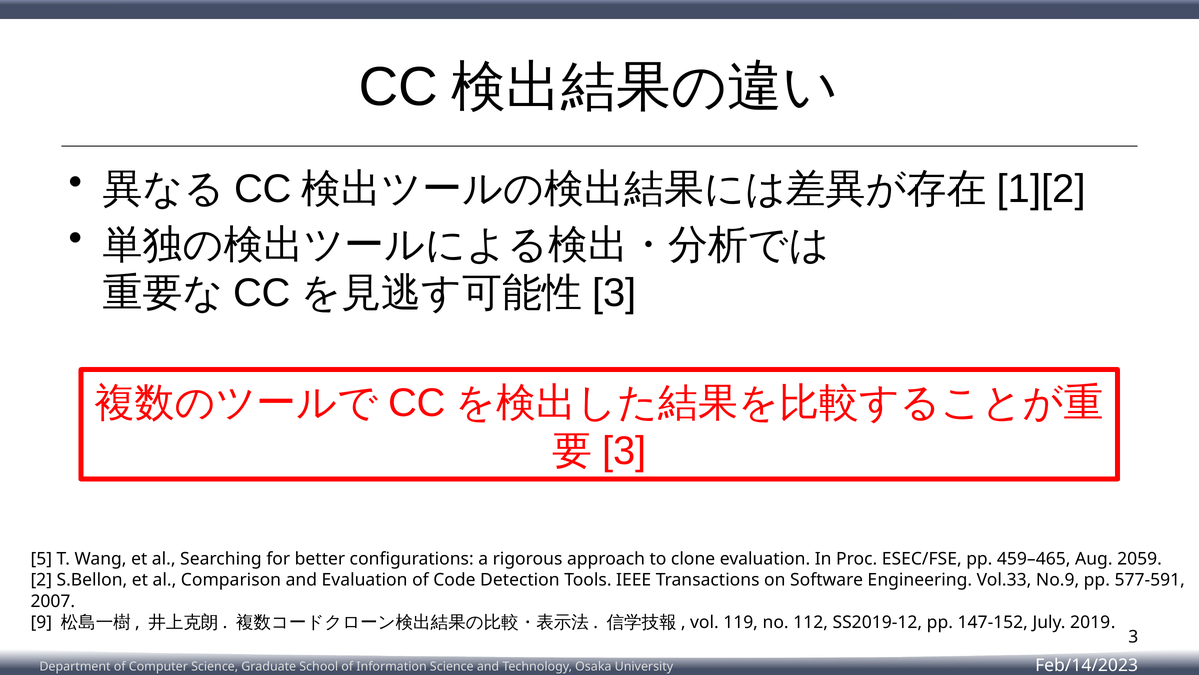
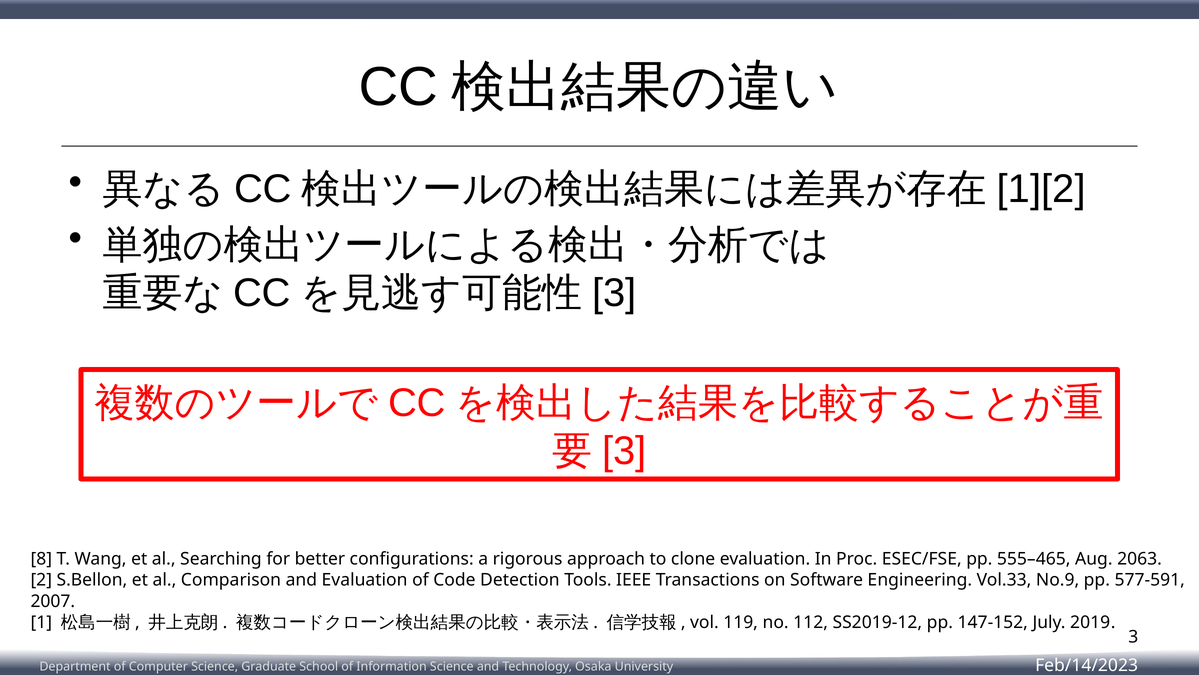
5: 5 -> 8 (41, 559)
459–465: 459–465 -> 555–465 (1034, 559)
2059: 2059 -> 2063 (1140, 559)
9: 9 -> 1 (41, 622)
